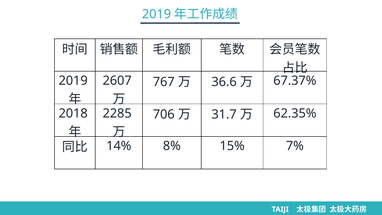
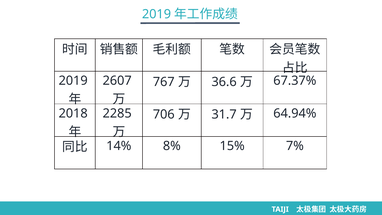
62.35%: 62.35% -> 64.94% (295, 113)
